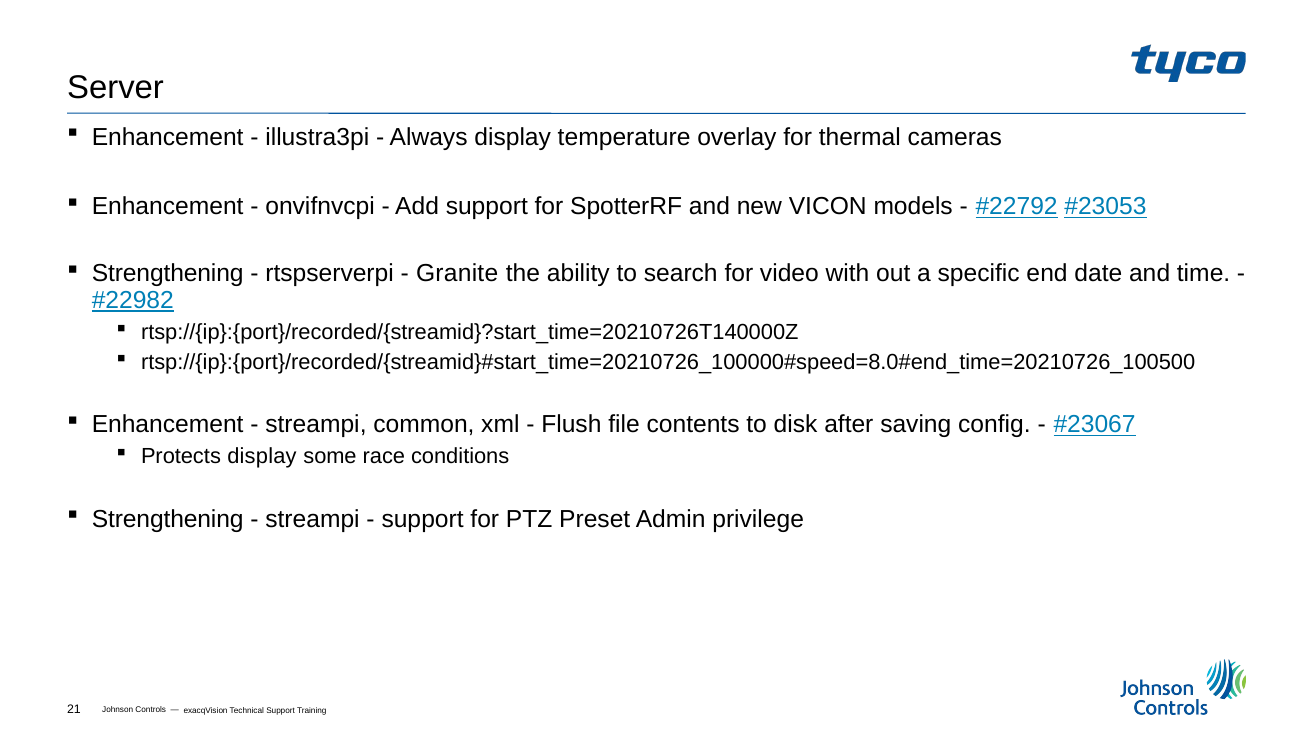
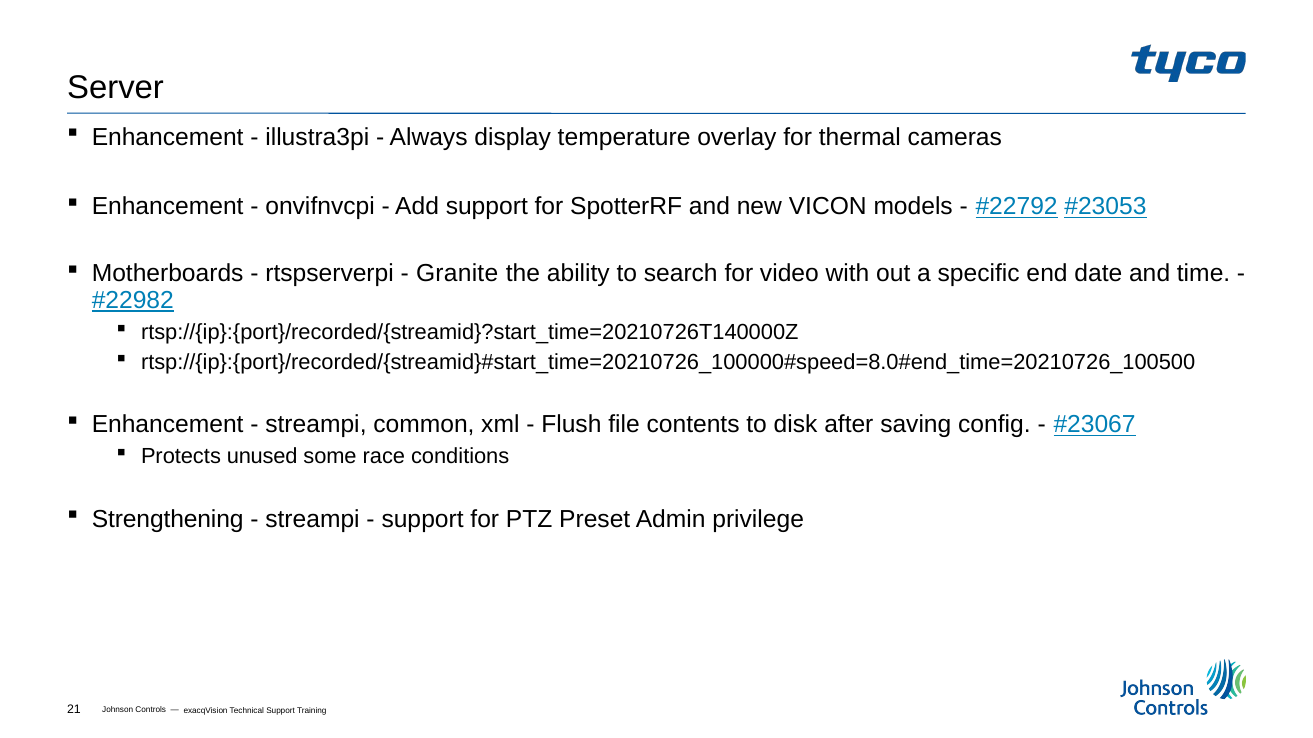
Strengthening: Strengthening -> Motherboards (168, 274)
Protects display: display -> unused (262, 457)
